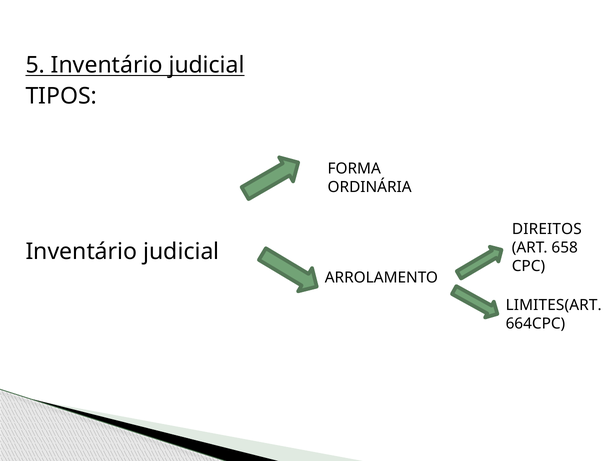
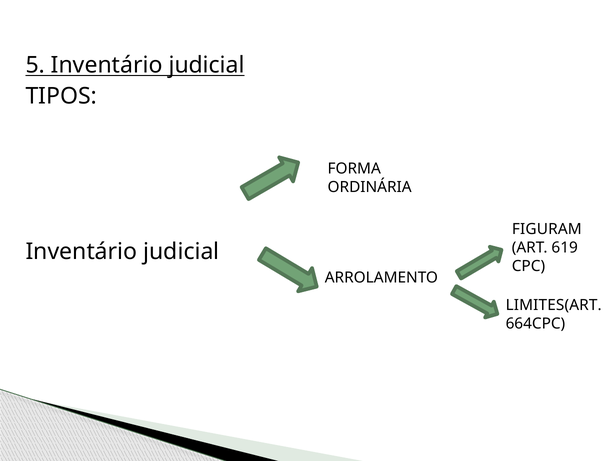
DIREITOS: DIREITOS -> FIGURAM (547, 229)
658: 658 -> 619 (565, 248)
